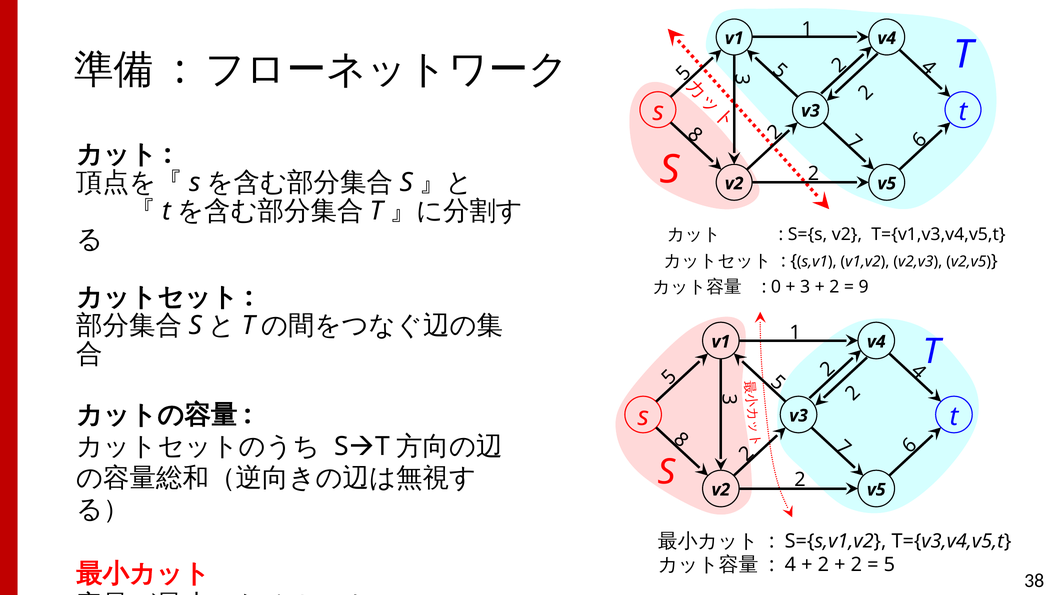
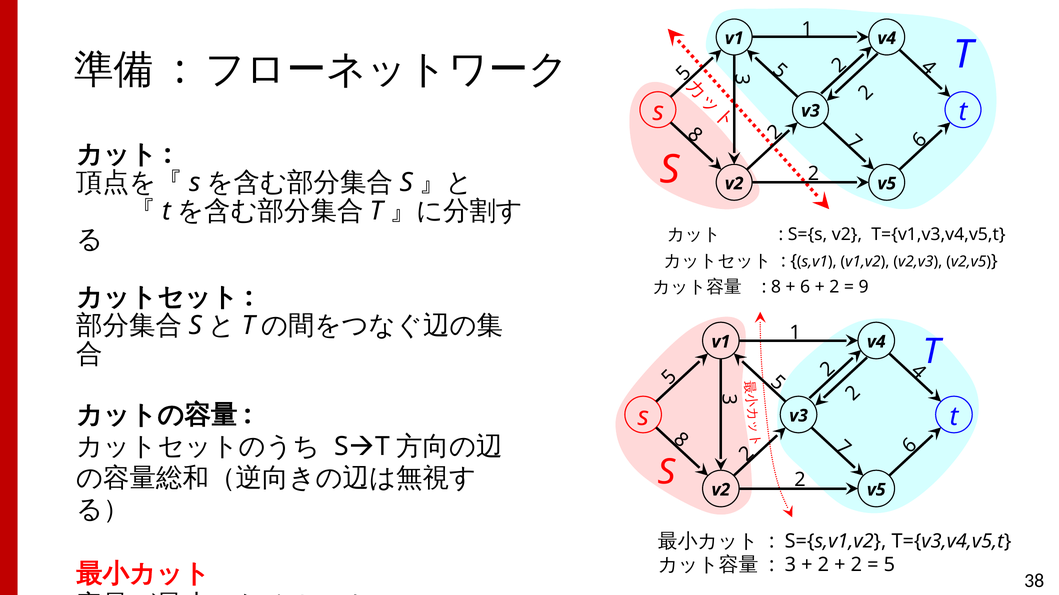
0: 0 -> 8 (776, 287)
3: 3 -> 6 (805, 287)
4: 4 -> 3 (790, 566)
